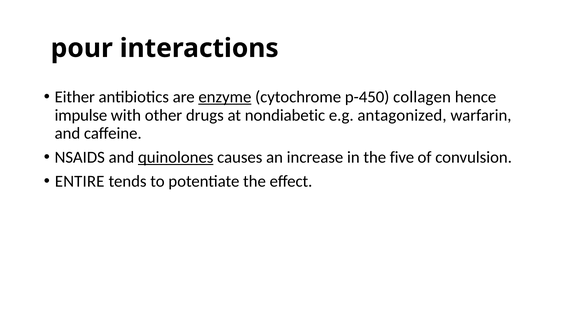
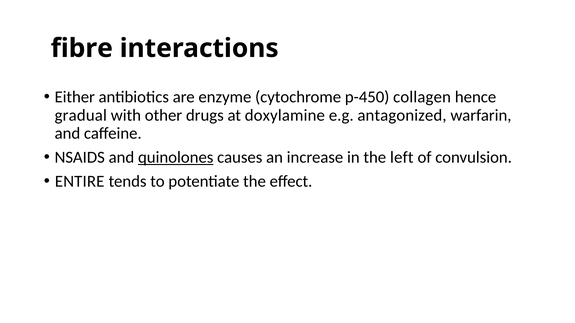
pour: pour -> fibre (82, 48)
enzyme underline: present -> none (225, 97)
impulse: impulse -> gradual (81, 115)
nondiabetic: nondiabetic -> doxylamine (285, 115)
five: five -> left (402, 158)
